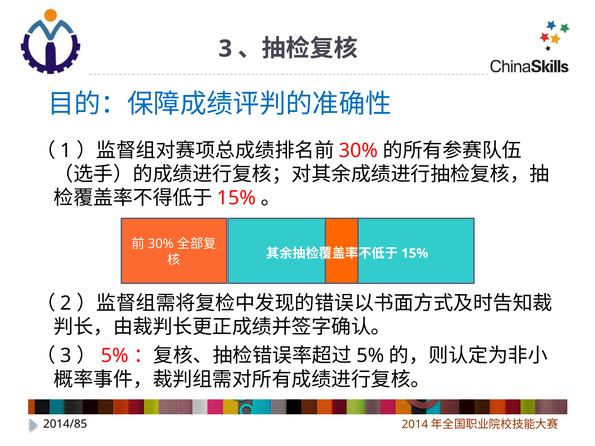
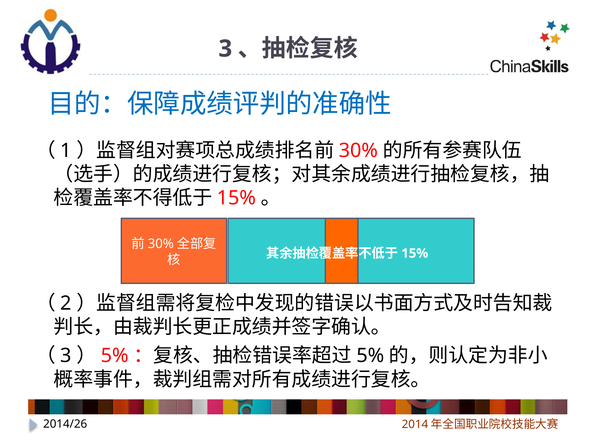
2014/85: 2014/85 -> 2014/26 (65, 424)
